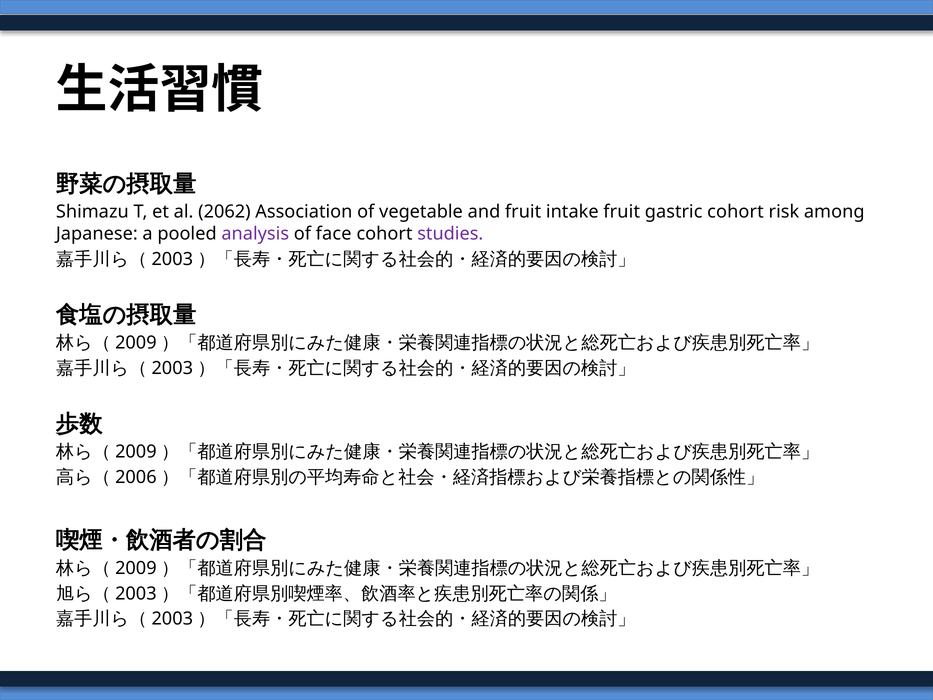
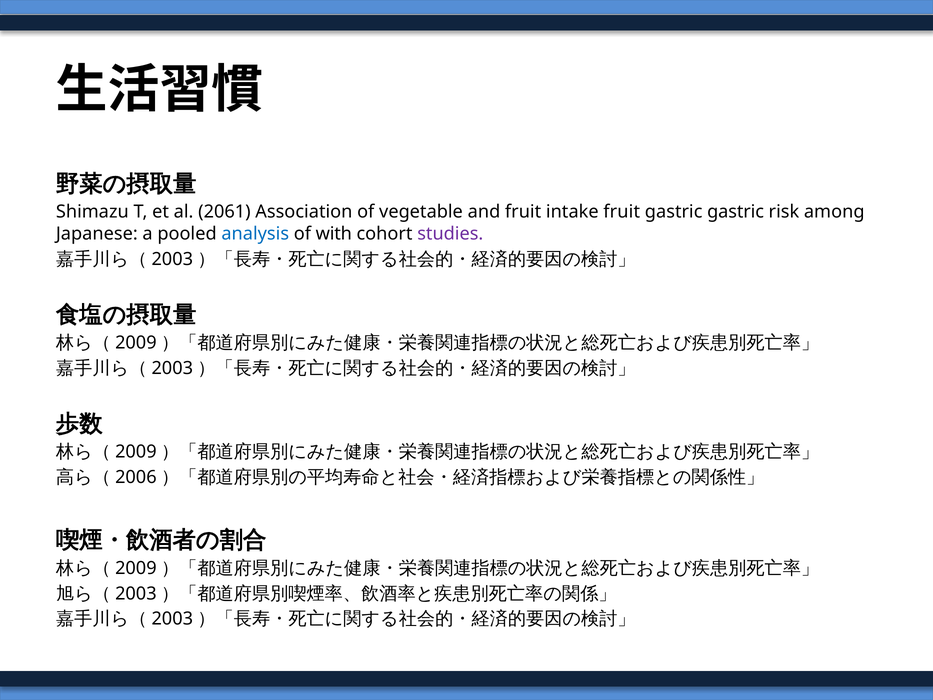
2062: 2062 -> 2061 (224, 212)
gastric cohort: cohort -> gastric (736, 212)
analysis colour: purple -> blue (255, 234)
face: face -> with (334, 234)
